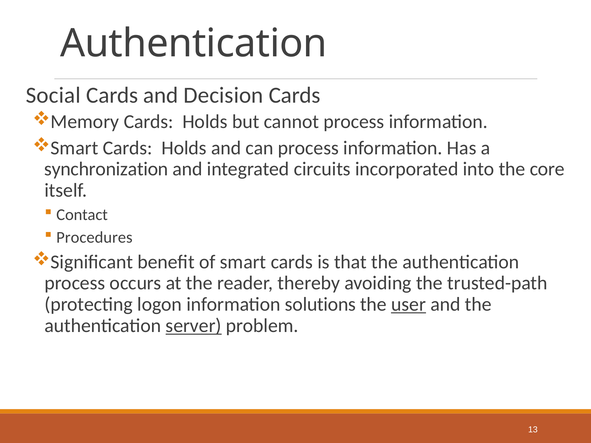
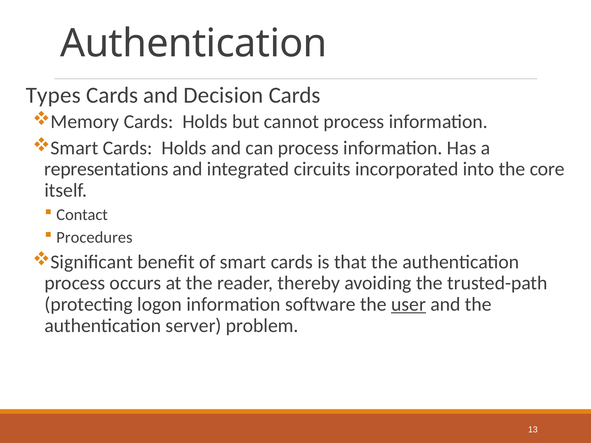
Social: Social -> Types (53, 95)
synchronization: synchronization -> representations (106, 169)
solutions: solutions -> software (320, 305)
server underline: present -> none (194, 326)
